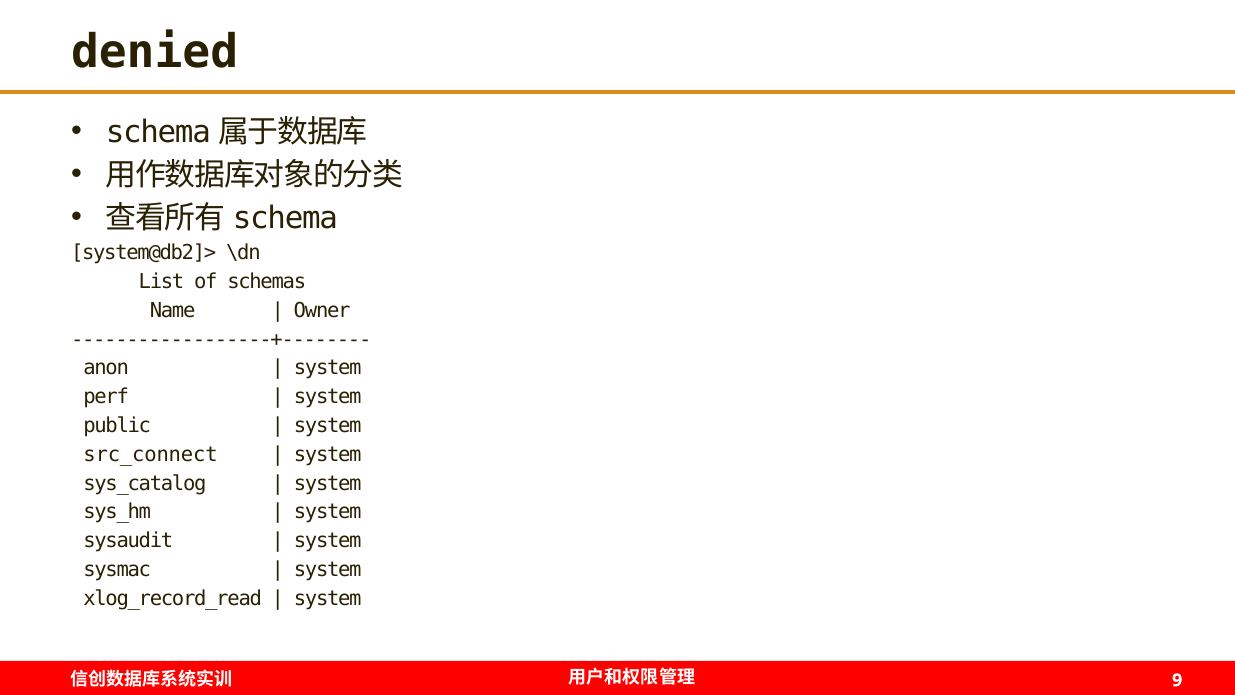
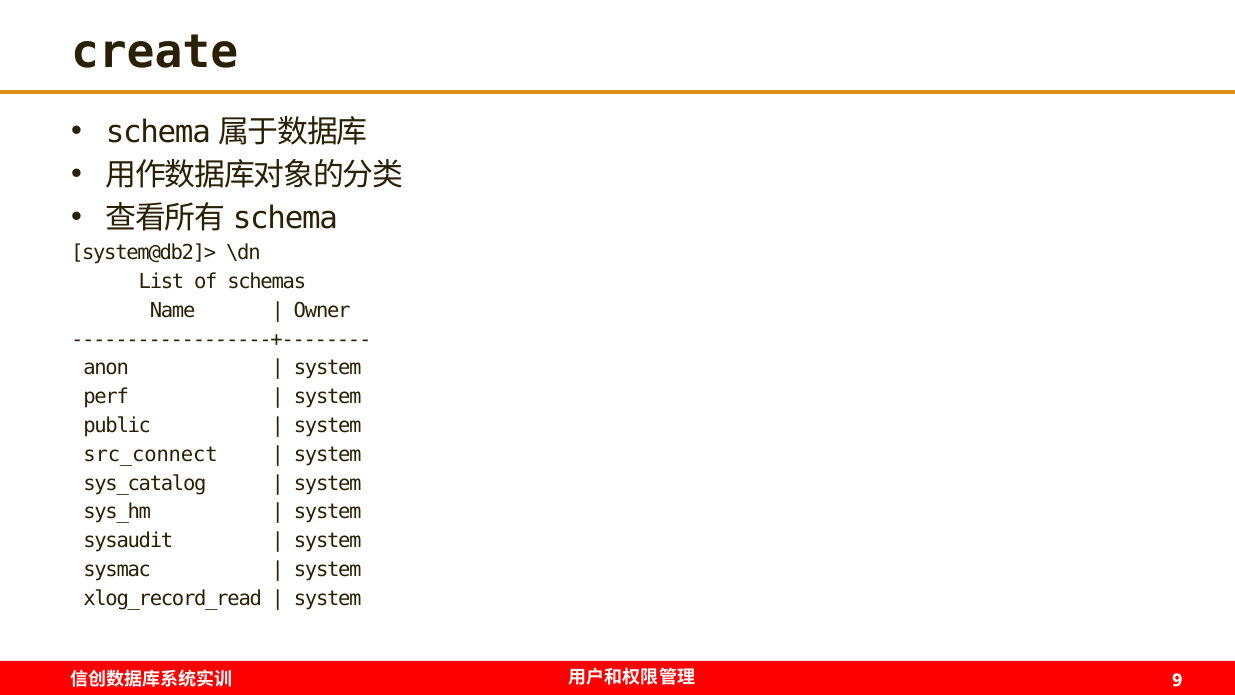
denied: denied -> create (155, 52)
